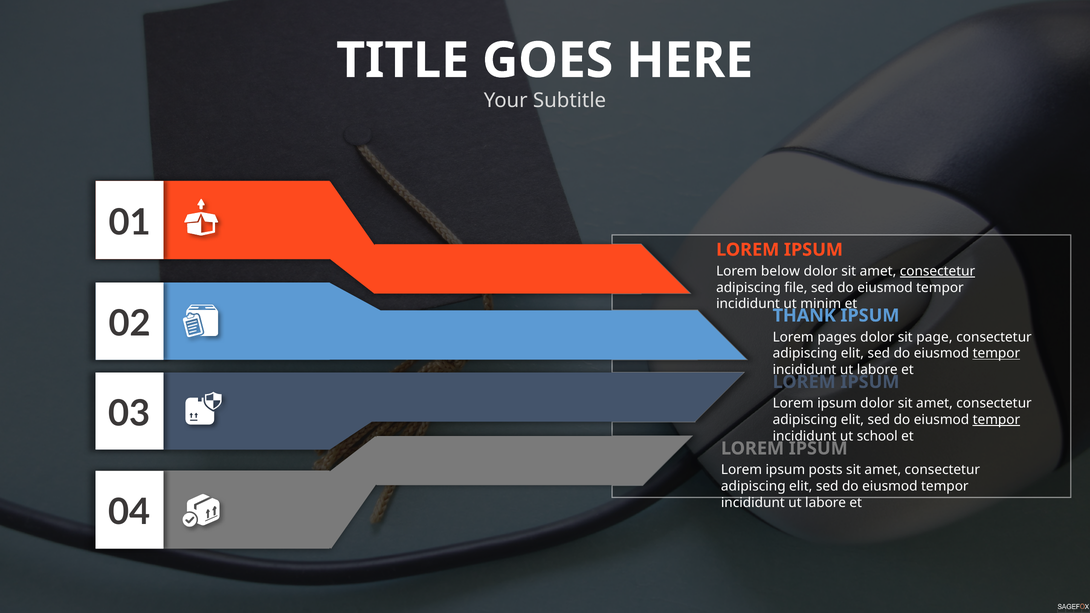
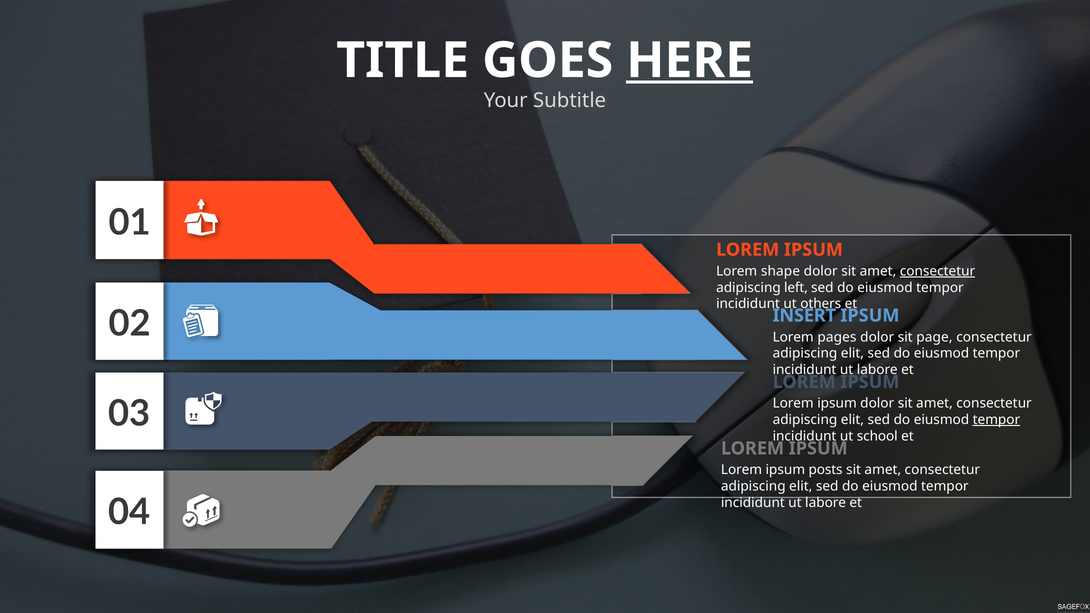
HERE underline: none -> present (690, 61)
below: below -> shape (780, 271)
file: file -> left (796, 288)
minim: minim -> others (821, 304)
THANK: THANK -> INSERT (804, 316)
tempor underline: present -> none (996, 353)
